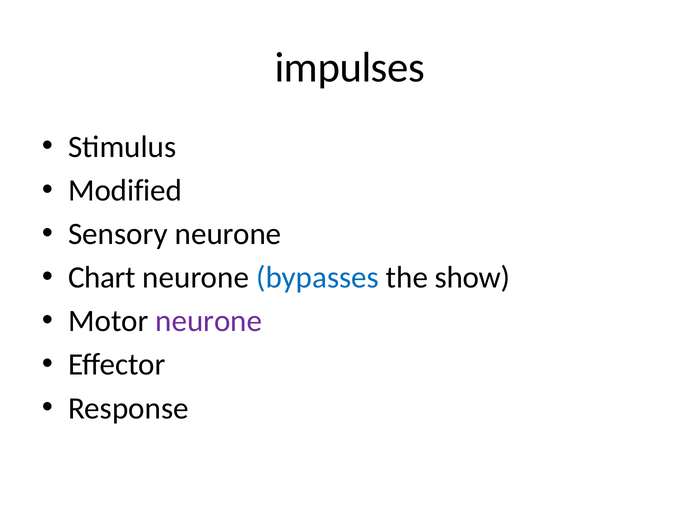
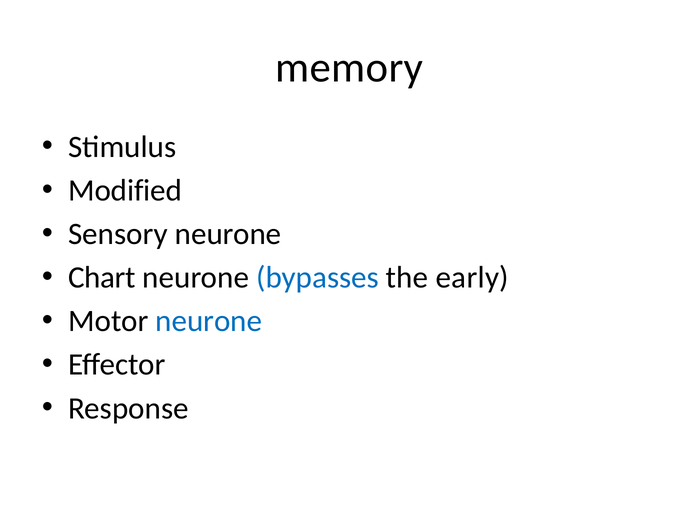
impulses: impulses -> memory (349, 68)
show: show -> early (472, 277)
neurone colour: purple -> blue (209, 321)
